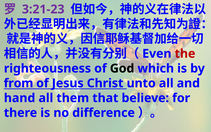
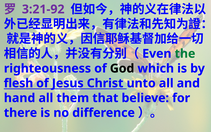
3:21-23: 3:21-23 -> 3:21-92 (43, 9)
the colour: red -> green (185, 54)
from: from -> flesh (18, 83)
